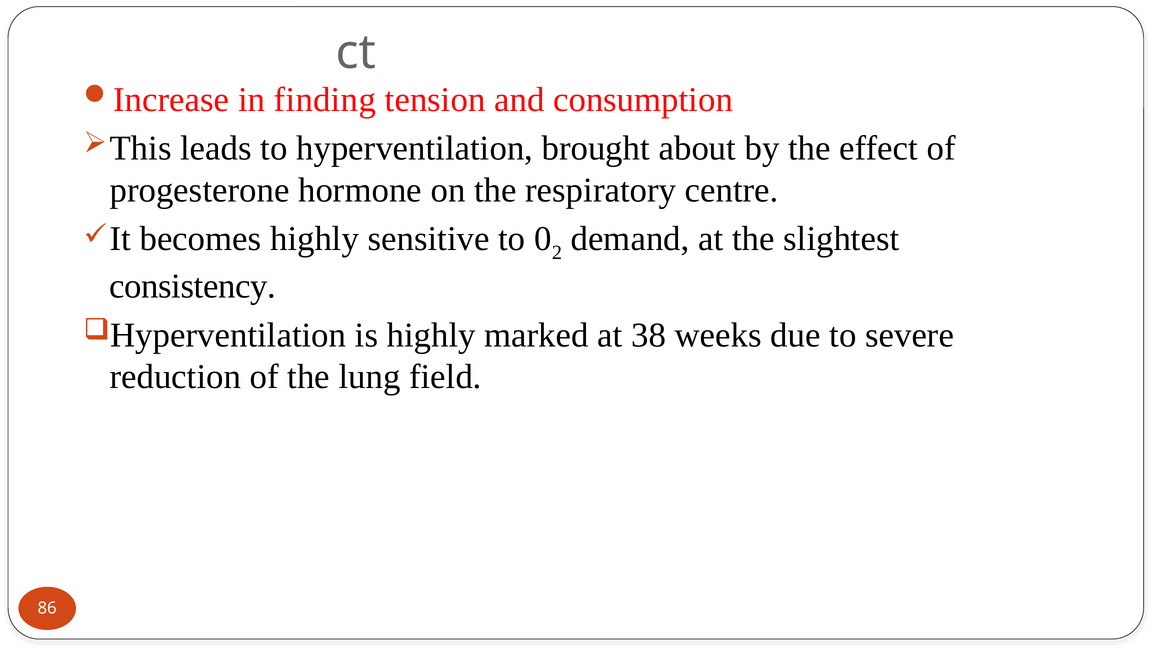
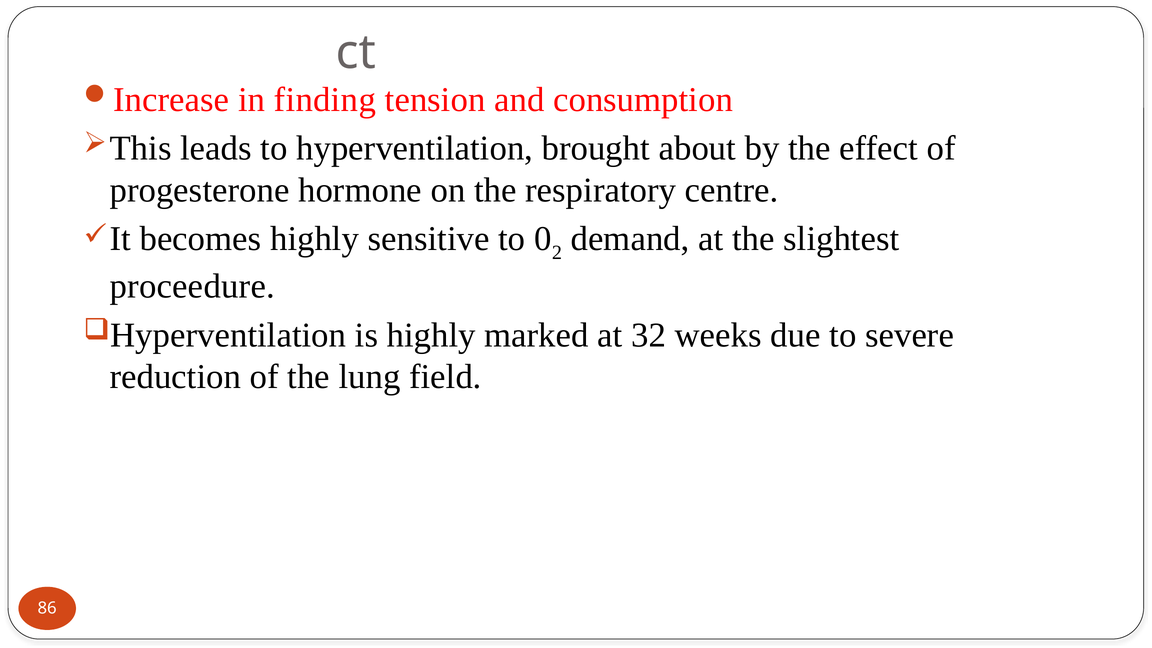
consistency: consistency -> proceedure (192, 286)
38: 38 -> 32 (649, 335)
